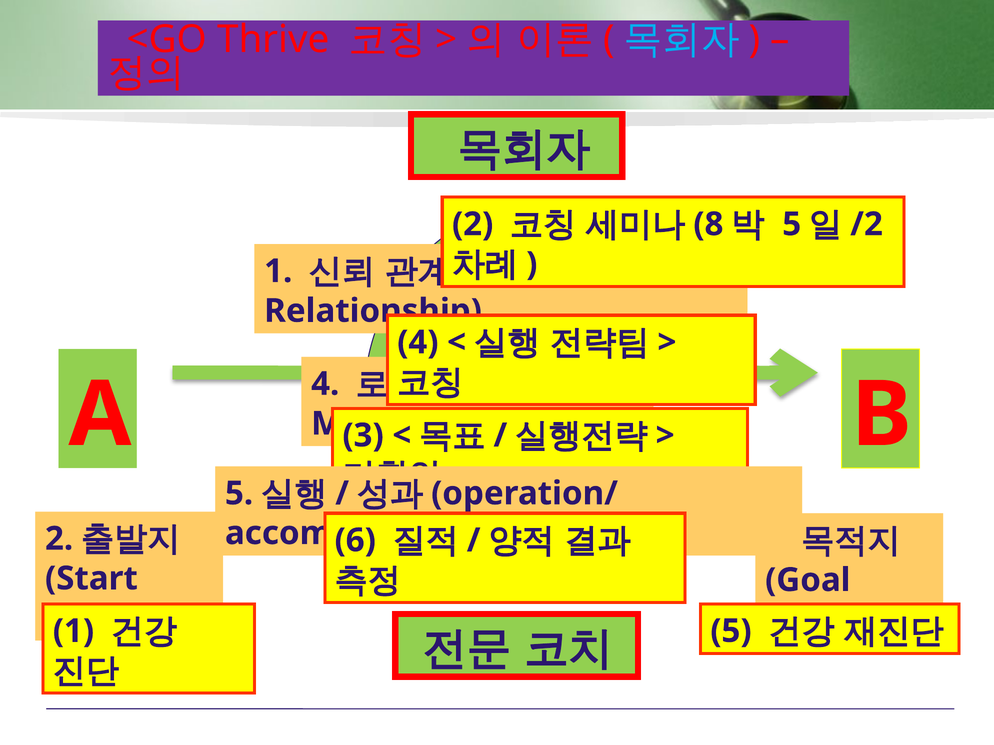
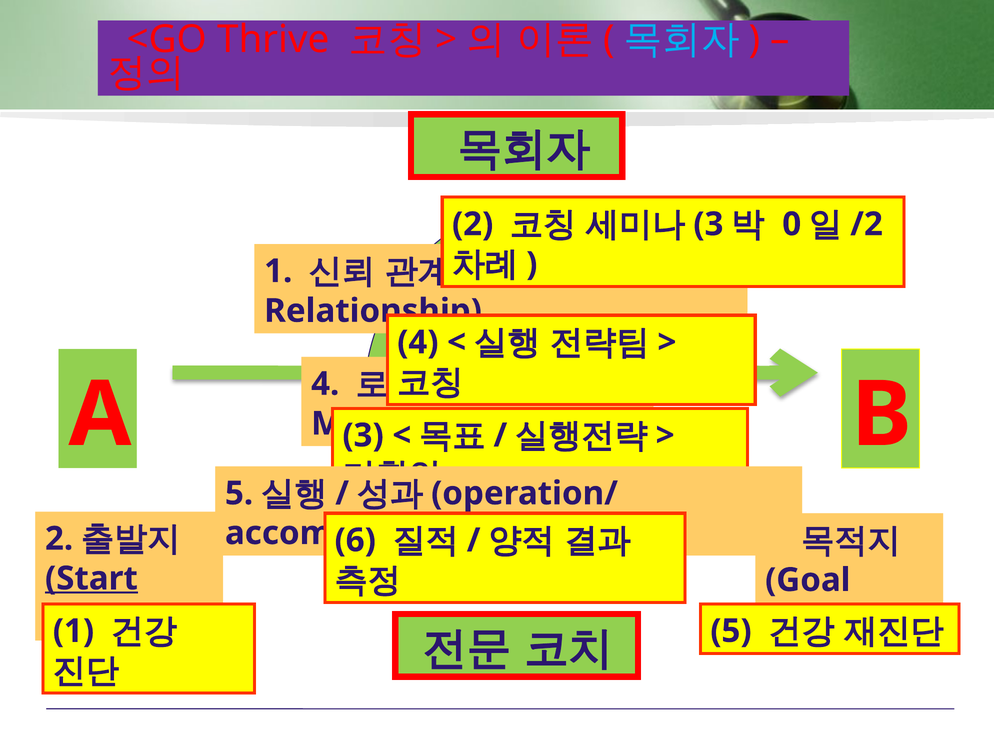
8: 8 -> 3 (708, 224)
5: 5 -> 0 (792, 224)
Start underline: none -> present (91, 579)
